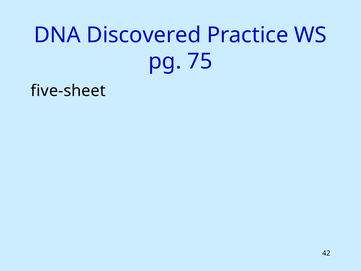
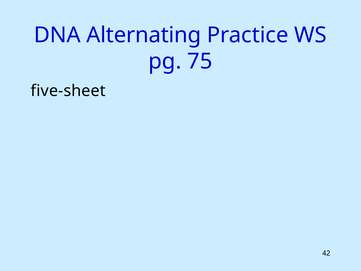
Discovered: Discovered -> Alternating (144, 35)
